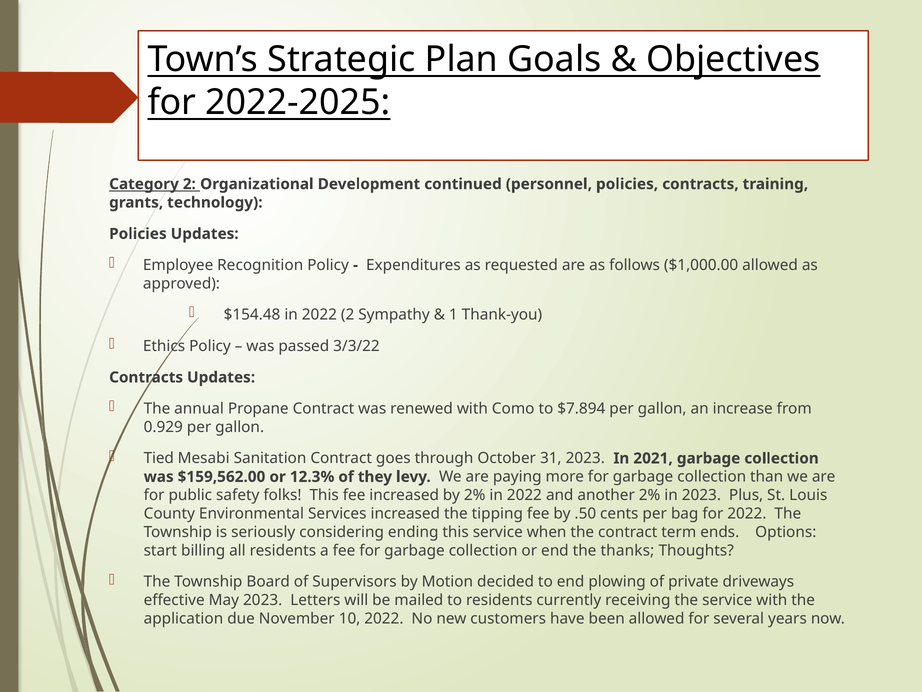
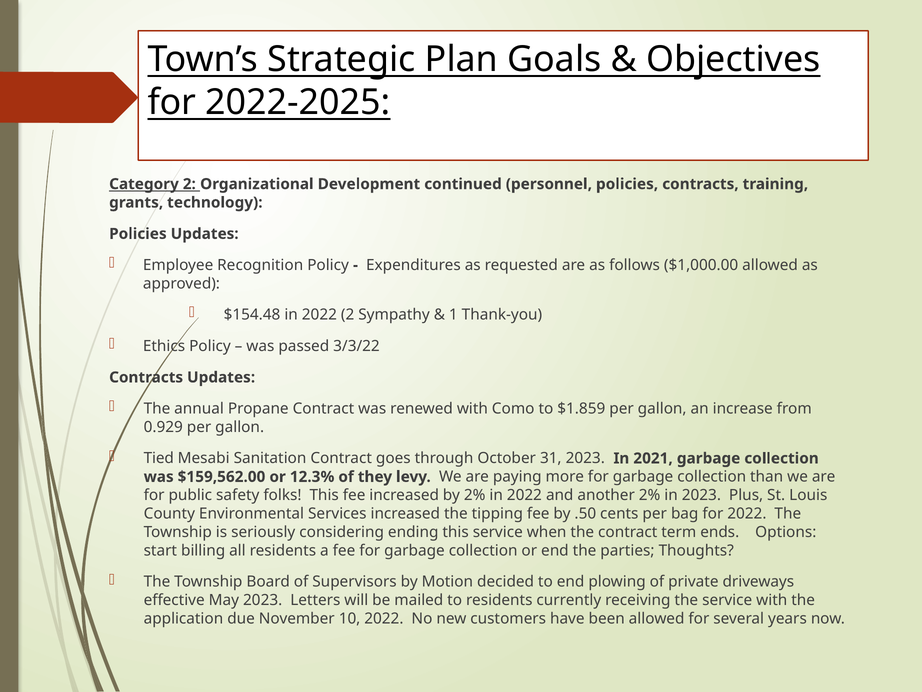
$7.894: $7.894 -> $1.859 (581, 408)
thanks: thanks -> parties (627, 550)
